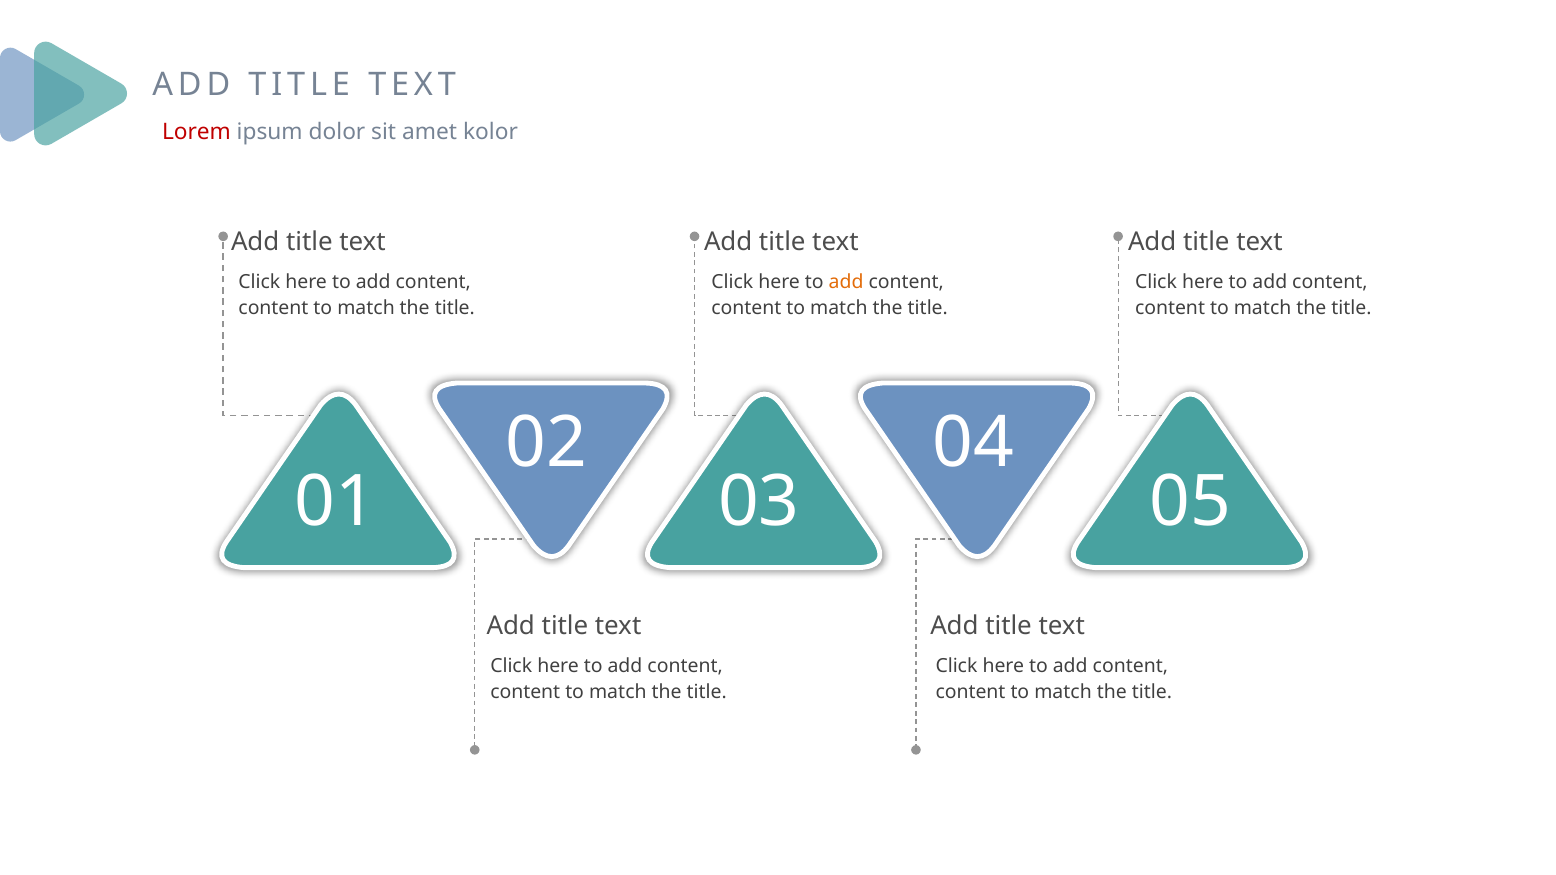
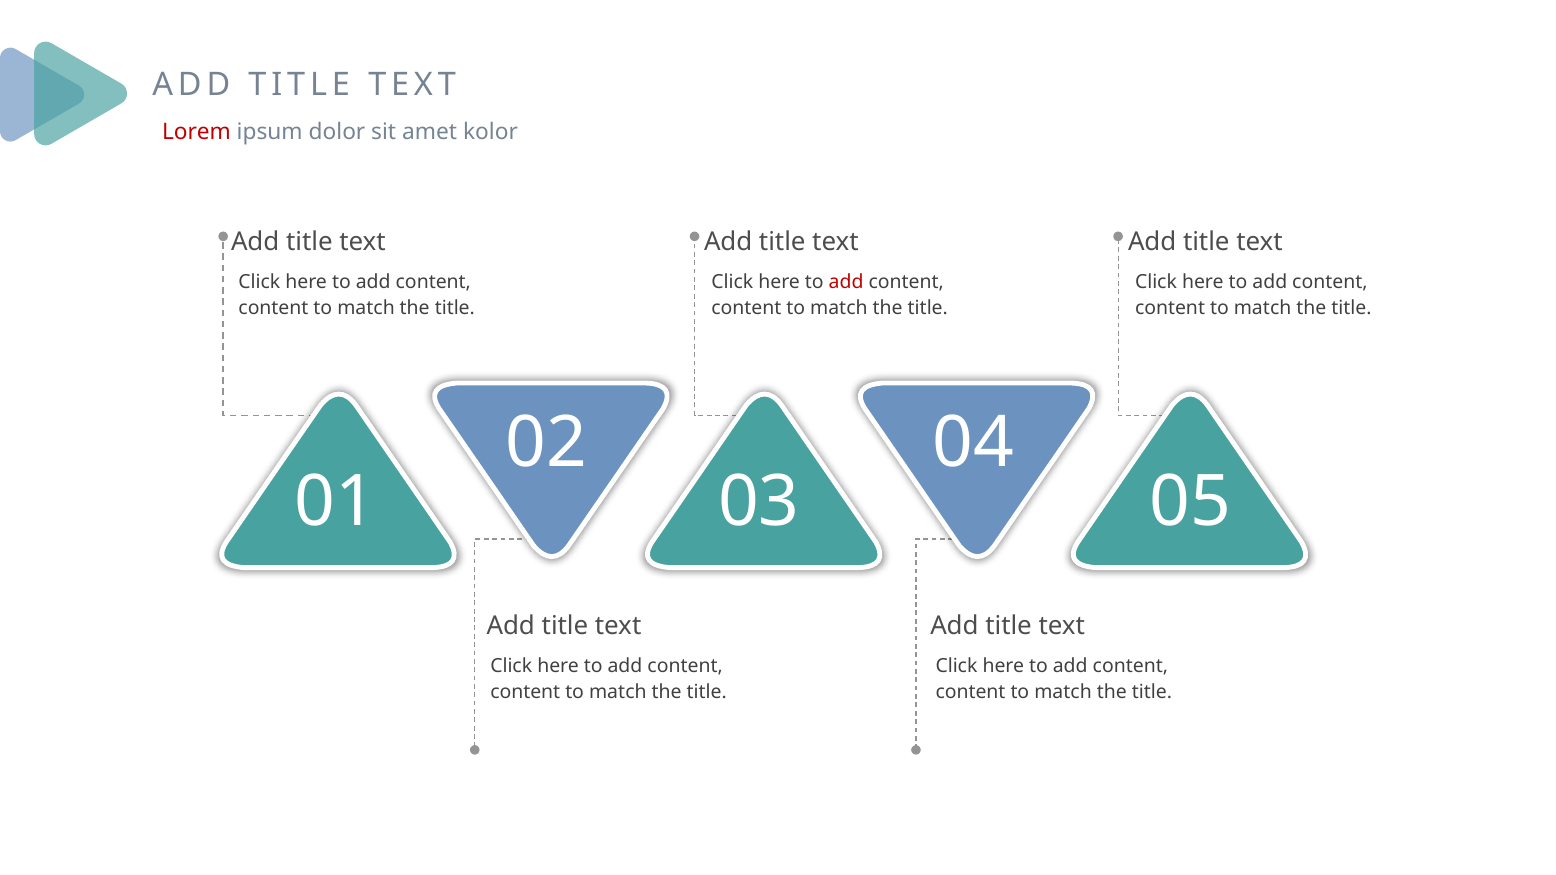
add colour: orange -> red (846, 282)
